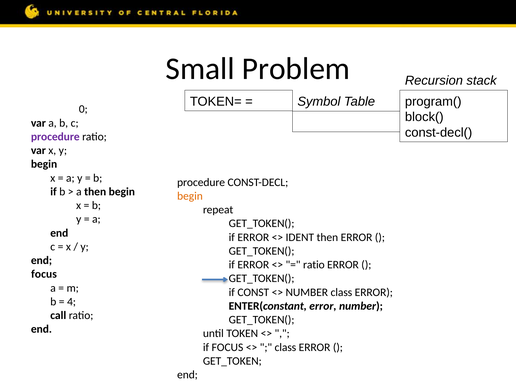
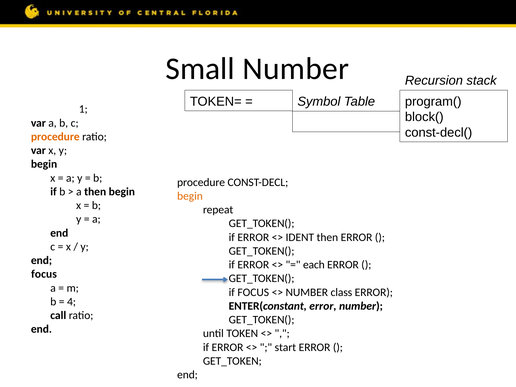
Small Problem: Problem -> Number (296, 69)
0: 0 -> 1 (83, 109)
procedure colour: purple -> orange (55, 137)
ratio: ratio -> each (314, 265)
if CONST: CONST -> FOCUS (253, 292)
FOCUS: FOCUS -> ERROR (227, 347)
class: class -> start (285, 347)
